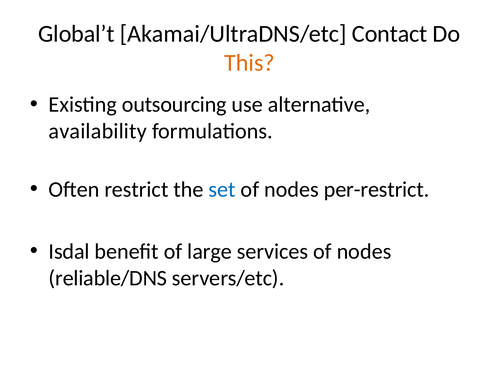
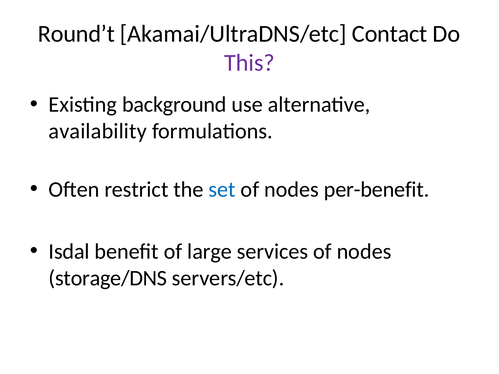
Global’t: Global’t -> Round’t (76, 34)
This colour: orange -> purple (249, 63)
outsourcing: outsourcing -> background (174, 105)
per-restrict: per-restrict -> per-benefit (377, 190)
reliable/DNS: reliable/DNS -> storage/DNS (108, 278)
